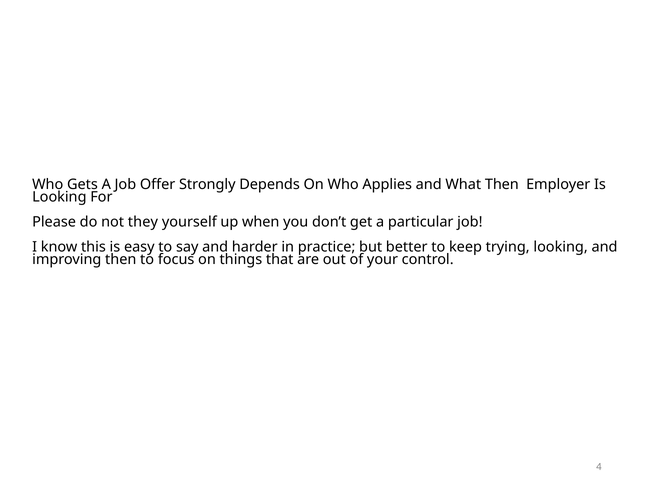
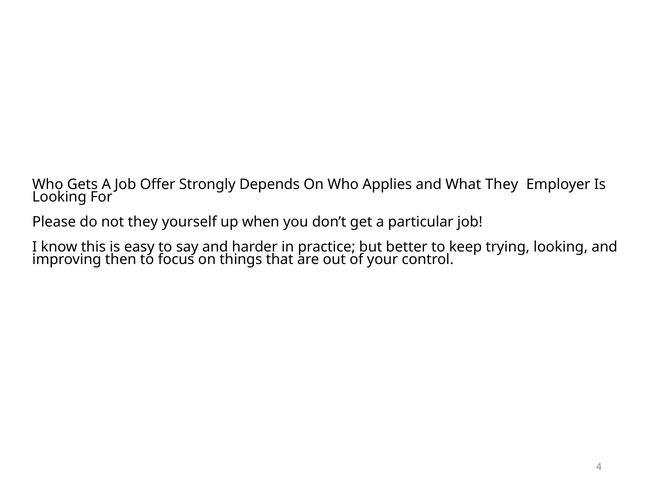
What Then: Then -> They (502, 185)
